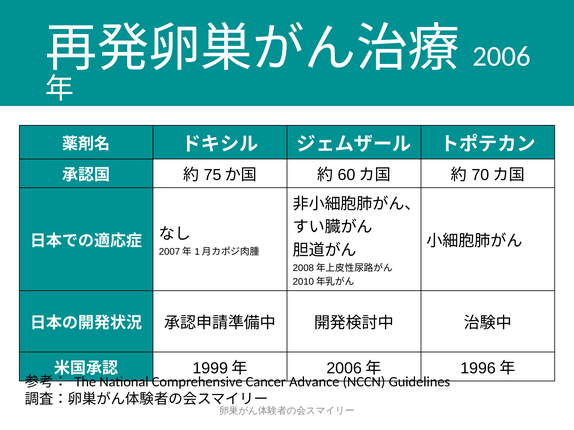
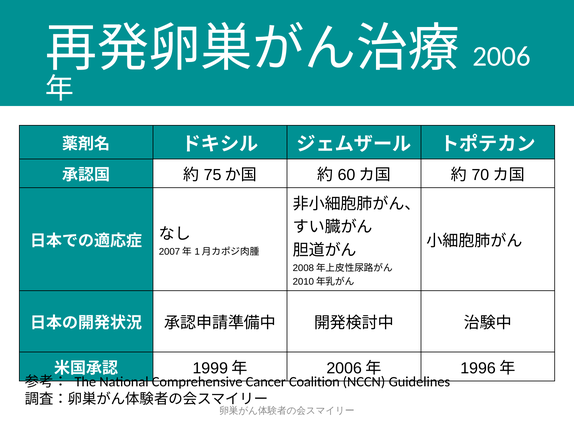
Advance: Advance -> Coalition (314, 382)
